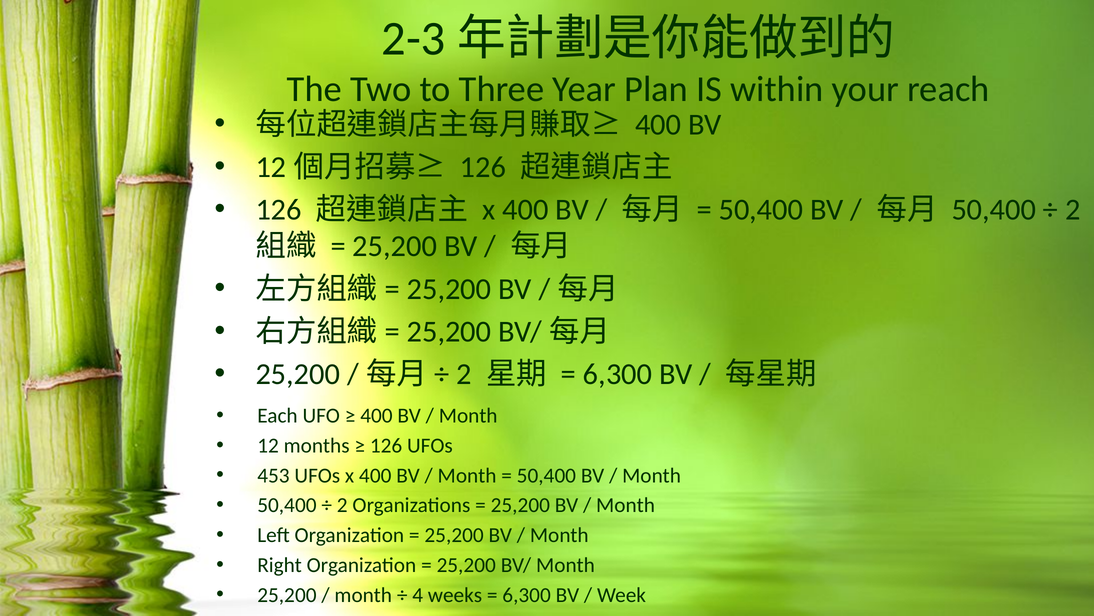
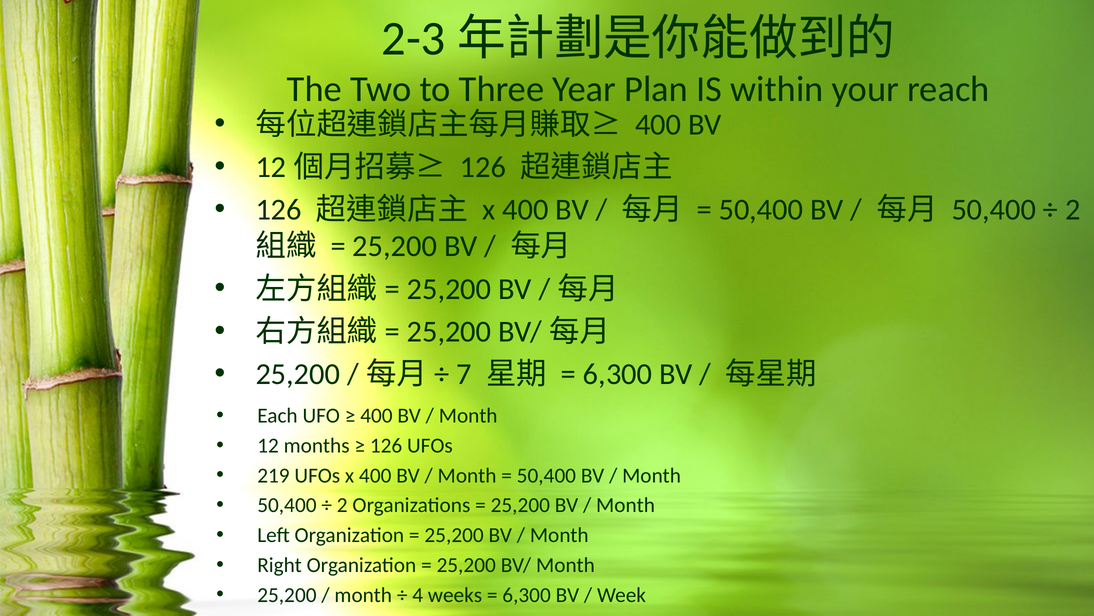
2: 2 -> 7 (464, 374)
453: 453 -> 219 (273, 475)
